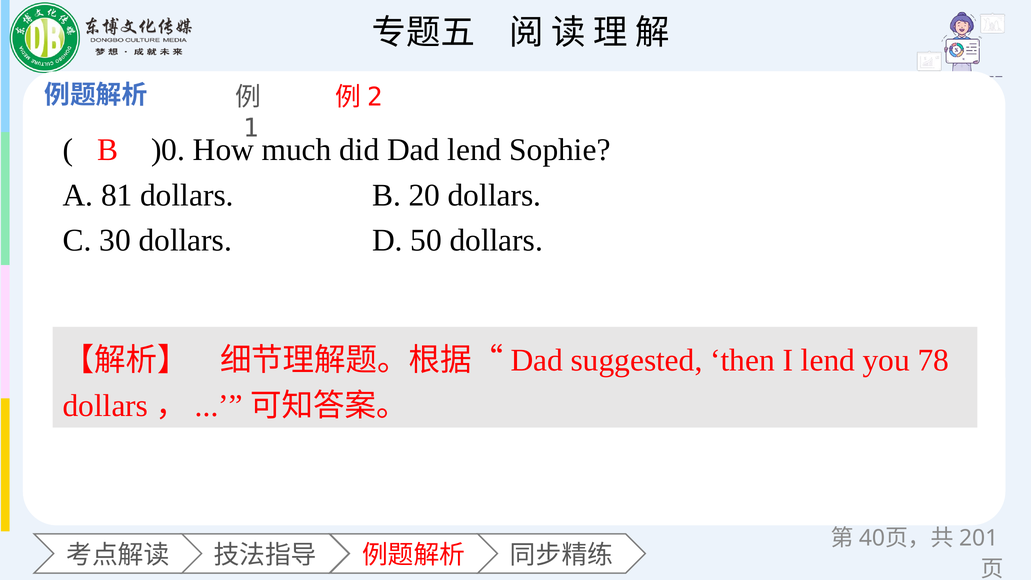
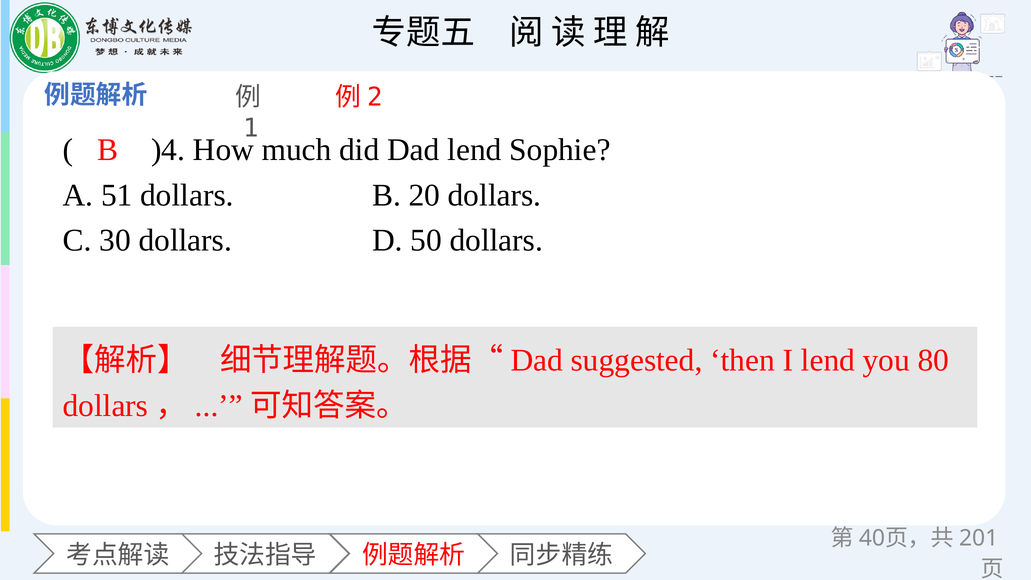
)0: )0 -> )4 (168, 150)
81: 81 -> 51 (117, 195)
78: 78 -> 80 (933, 361)
